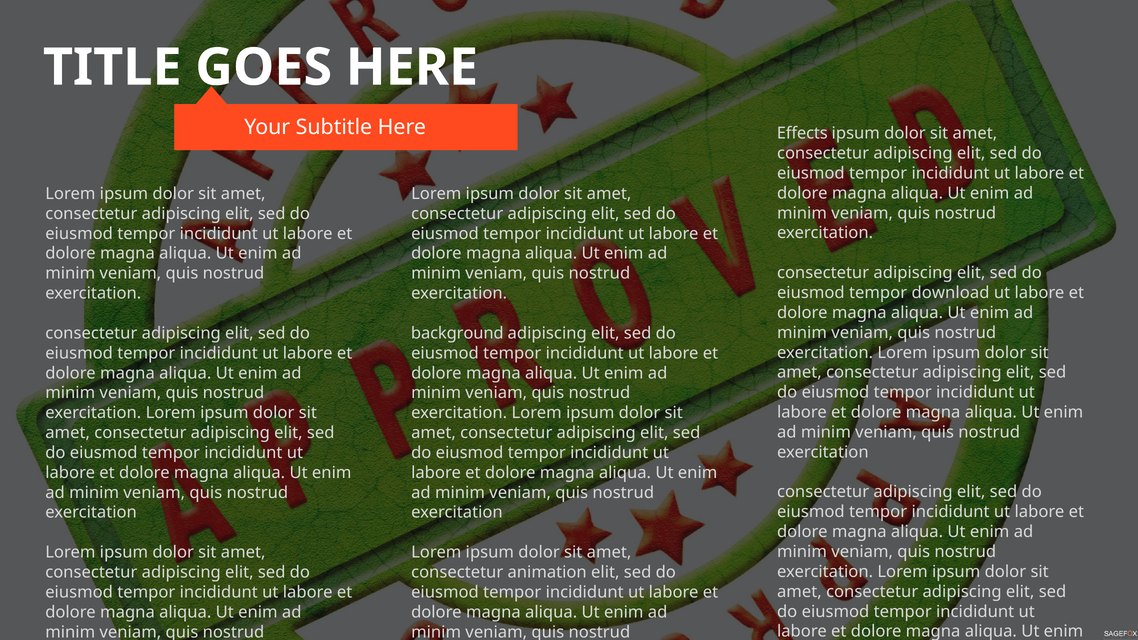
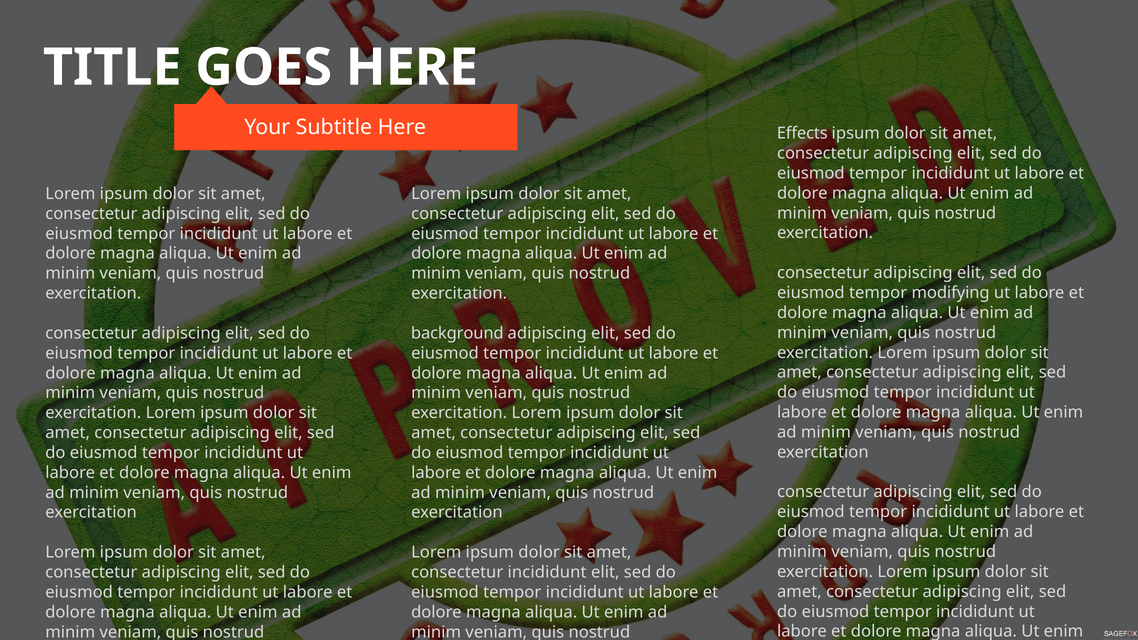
download: download -> modifying (951, 293)
consectetur animation: animation -> incididunt (547, 572)
